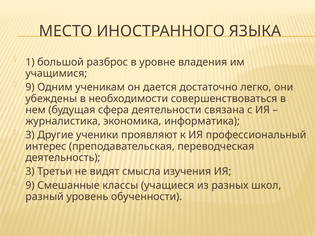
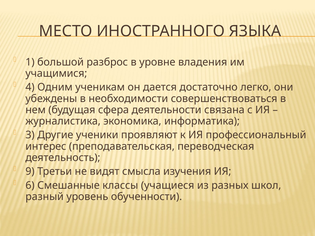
9: 9 -> 4 (30, 87)
3: 3 -> 9 (30, 172)
9: 9 -> 6 (30, 186)
